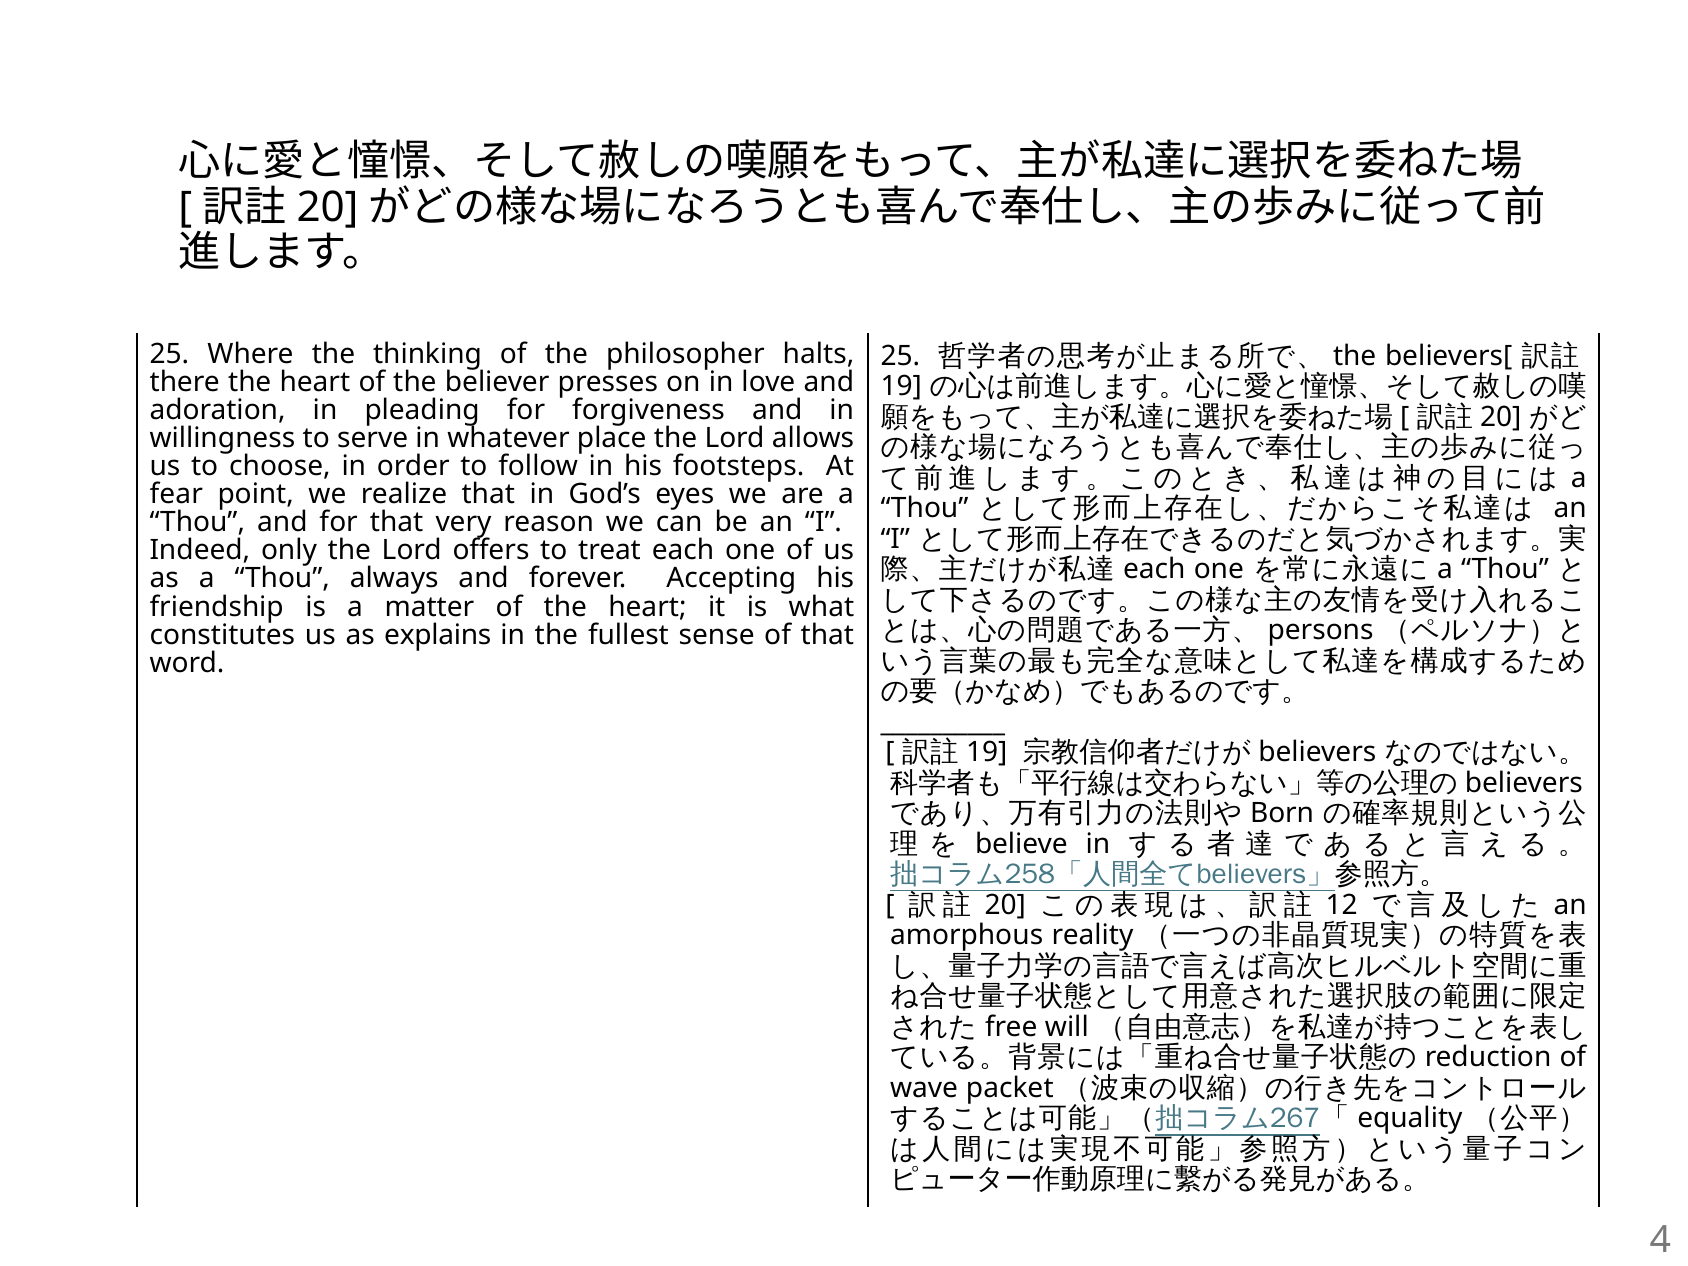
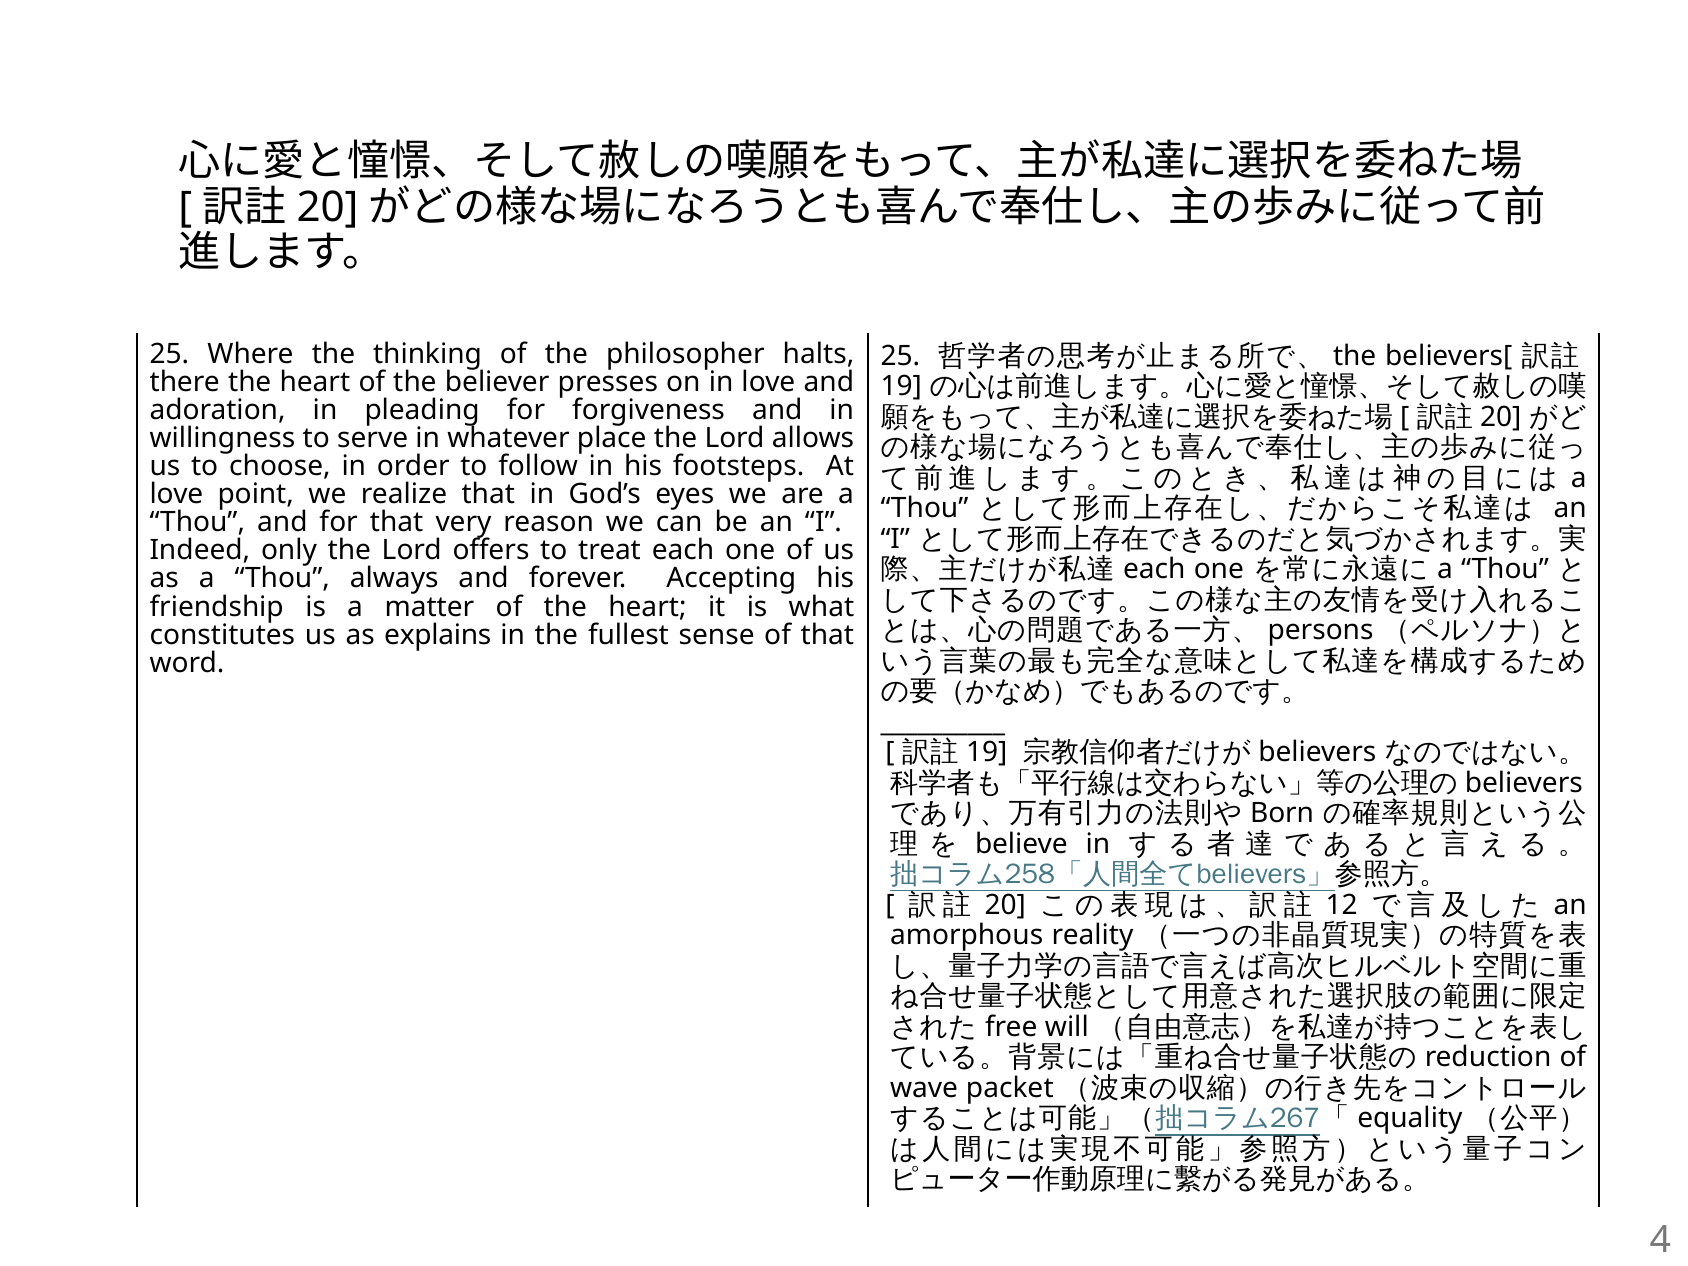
fear: fear -> love (176, 494)
